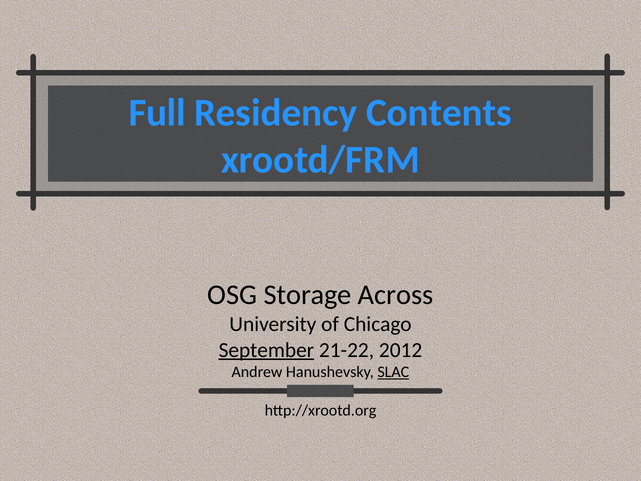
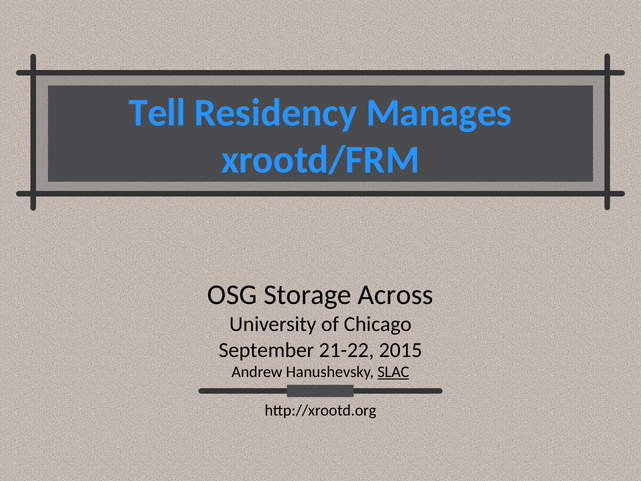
Full: Full -> Tell (157, 113)
Contents: Contents -> Manages (439, 113)
September underline: present -> none (266, 350)
2012: 2012 -> 2015 (401, 350)
